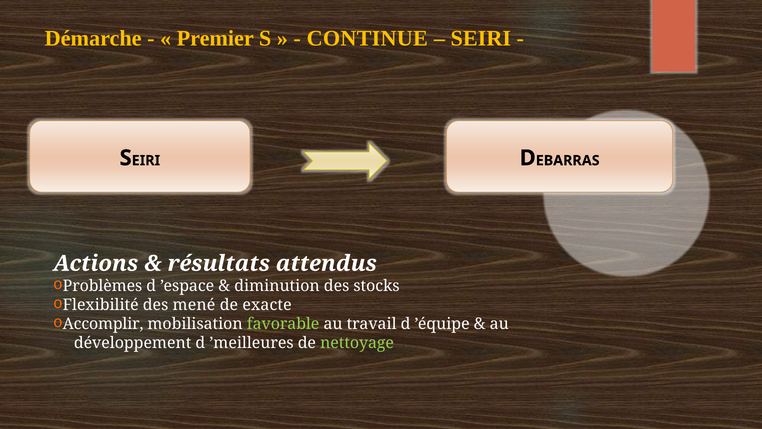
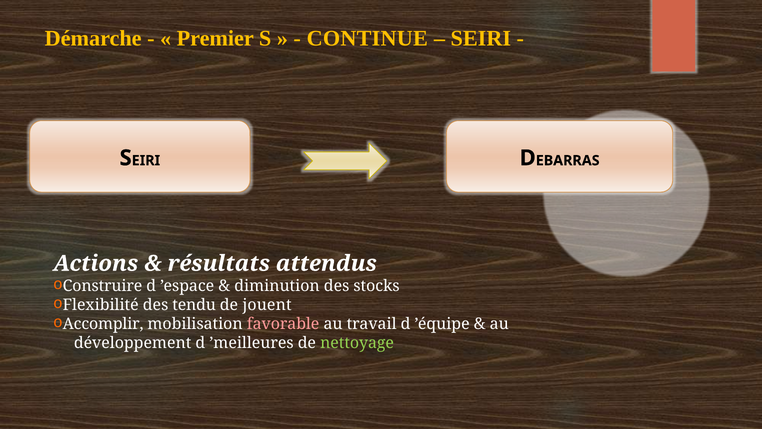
Problèmes: Problèmes -> Construire (103, 286)
mené: mené -> tendu (194, 305)
exacte: exacte -> jouent (267, 305)
favorable colour: light green -> pink (283, 324)
